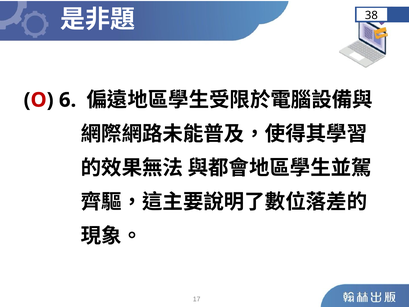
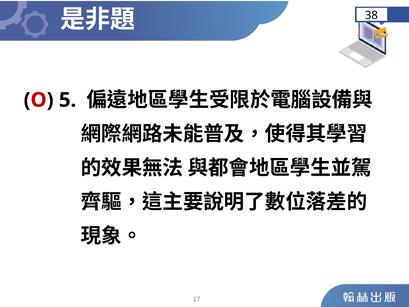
6: 6 -> 5 (68, 100)
